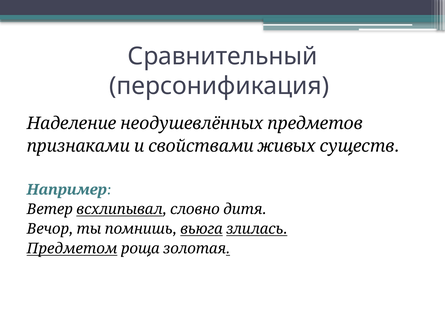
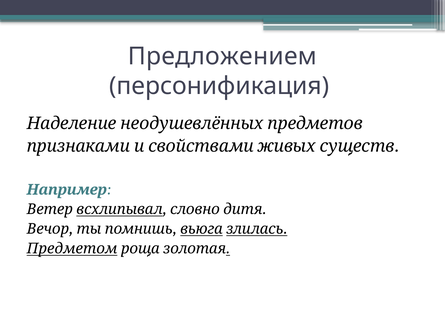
Сравнительный: Сравнительный -> Предложением (222, 56)
